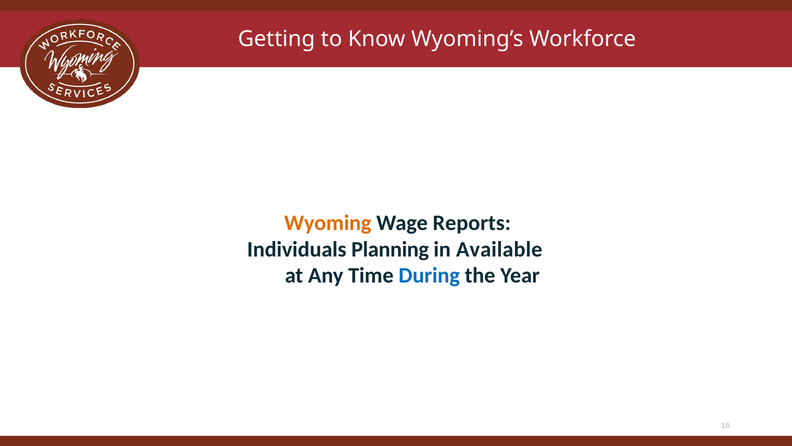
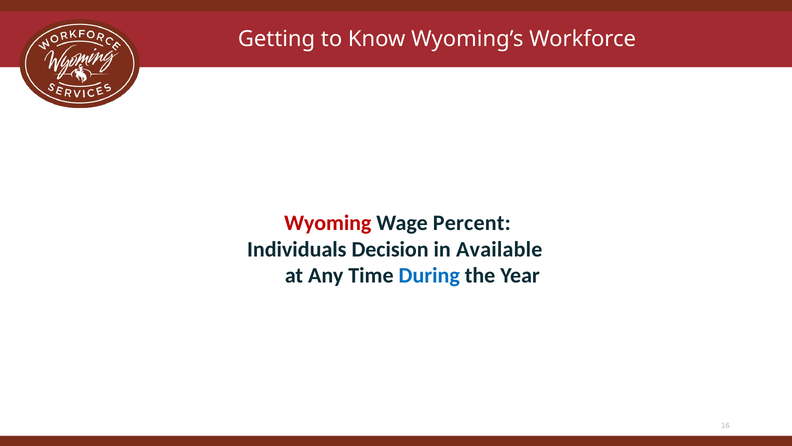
Wyoming colour: orange -> red (328, 223)
Reports: Reports -> Percent (472, 223)
Planning: Planning -> Decision (390, 249)
